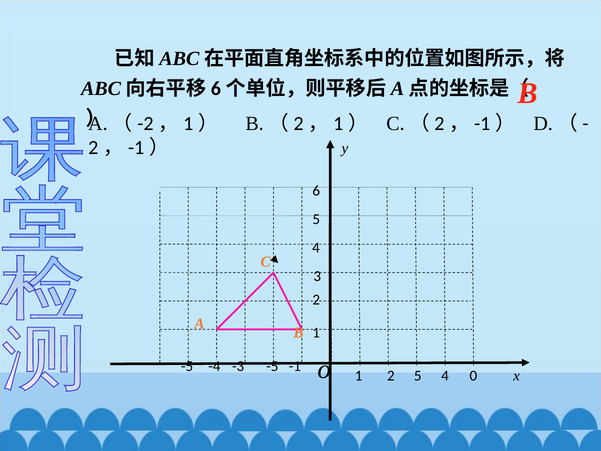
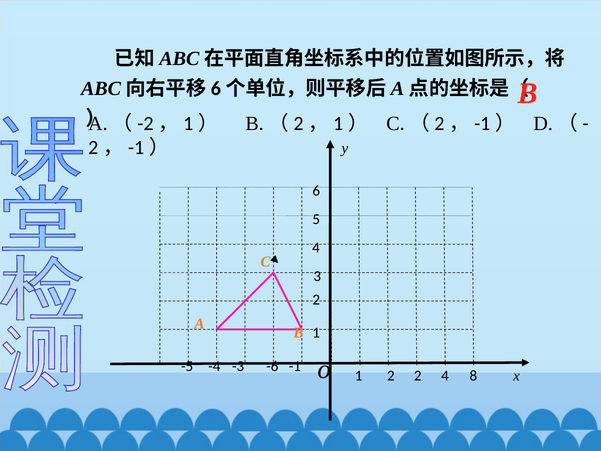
2 5: 5 -> 2 (418, 375)
0: 0 -> 8 (473, 375)
-5: -5 -> -6 (272, 366)
